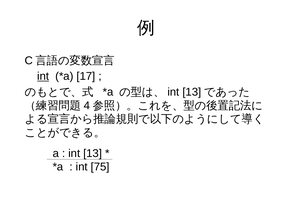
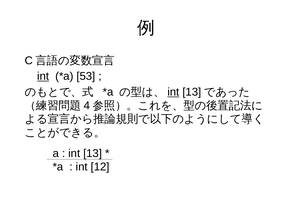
17: 17 -> 53 (86, 76)
int underline: none -> present (173, 92)
75: 75 -> 12 (100, 167)
